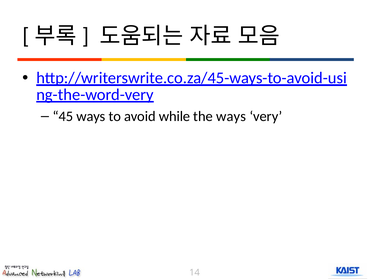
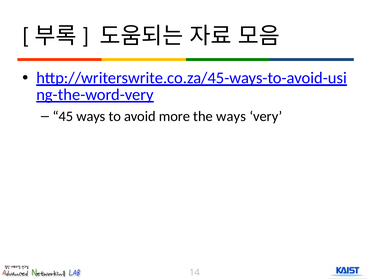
while: while -> more (175, 116)
